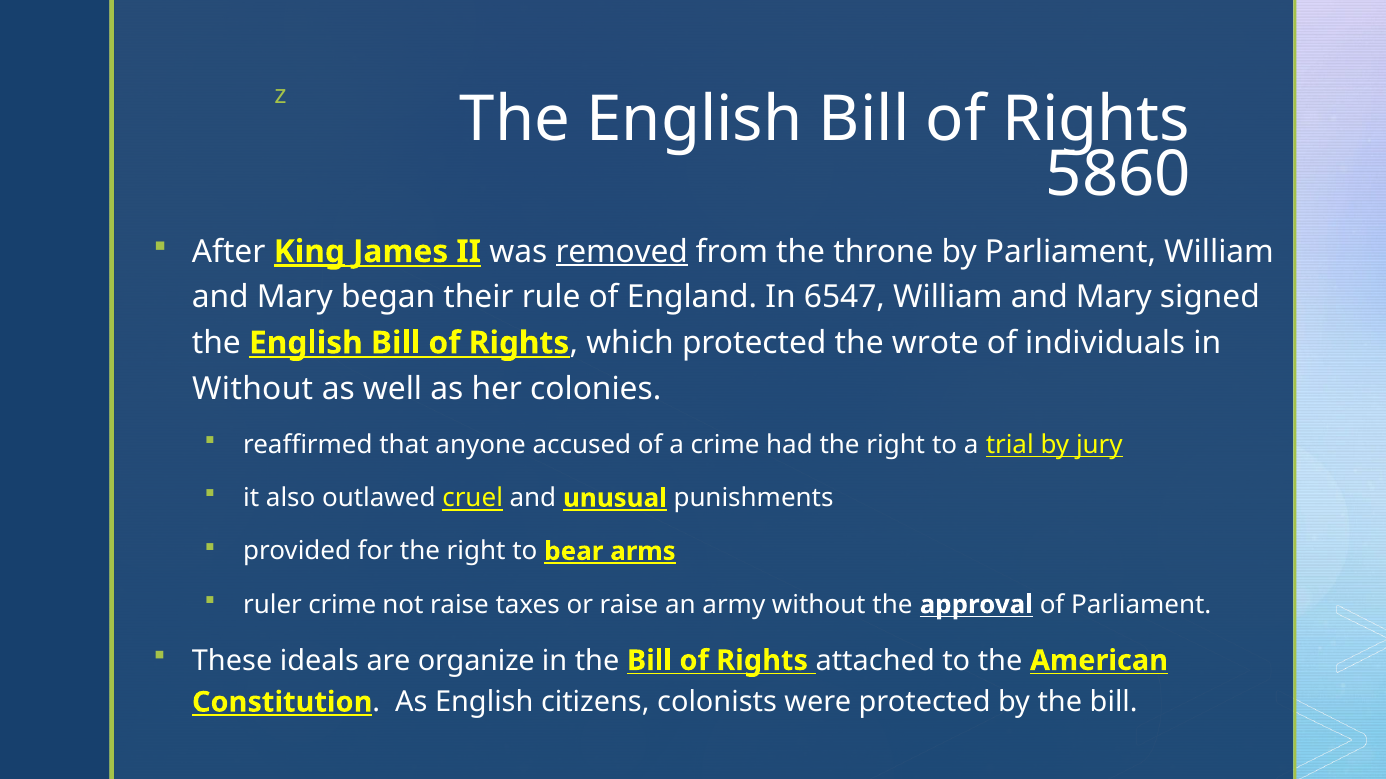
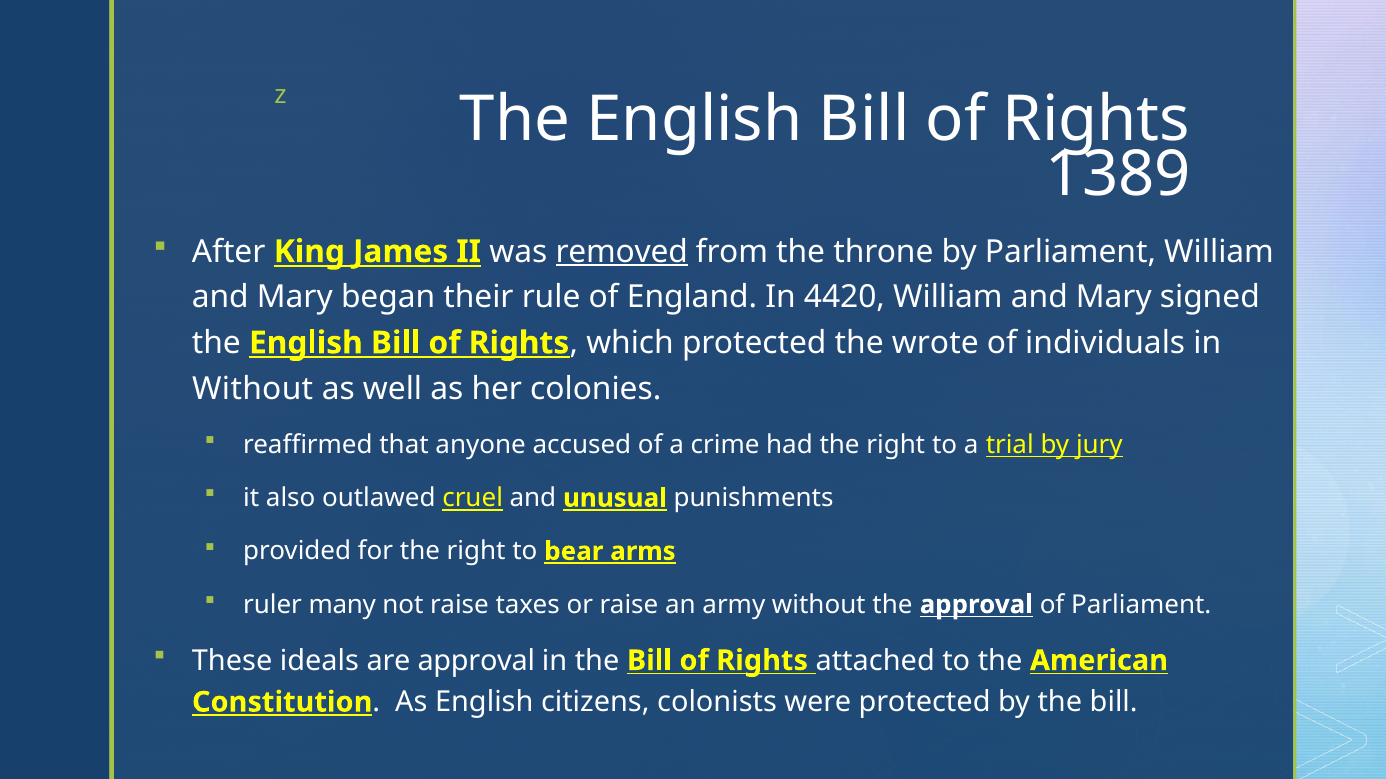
5860: 5860 -> 1389 (1118, 175)
King underline: present -> none (309, 252)
6547: 6547 -> 4420 (844, 298)
ruler crime: crime -> many (342, 605)
are organize: organize -> approval (476, 661)
